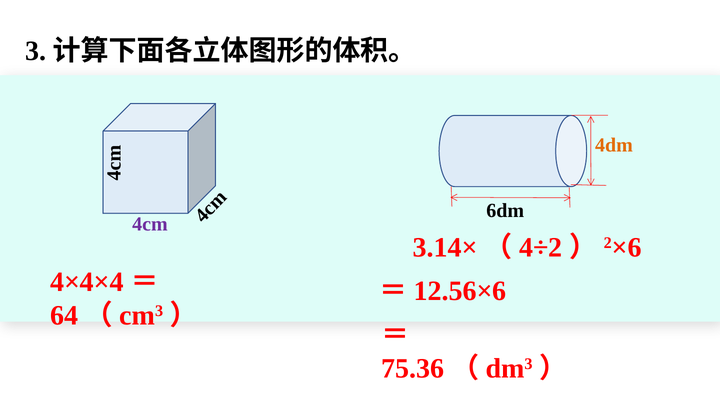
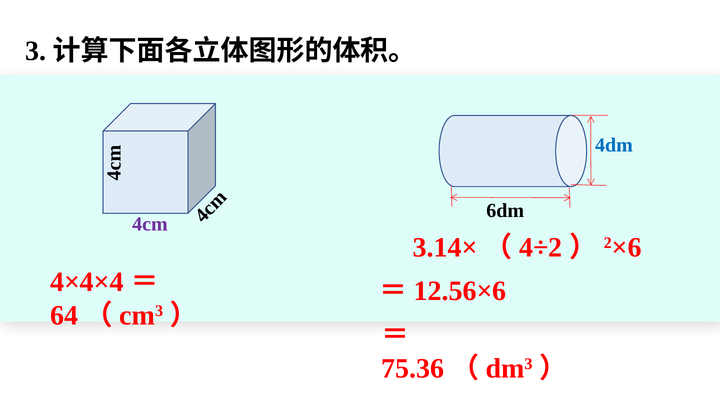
4dm colour: orange -> blue (614, 145)
